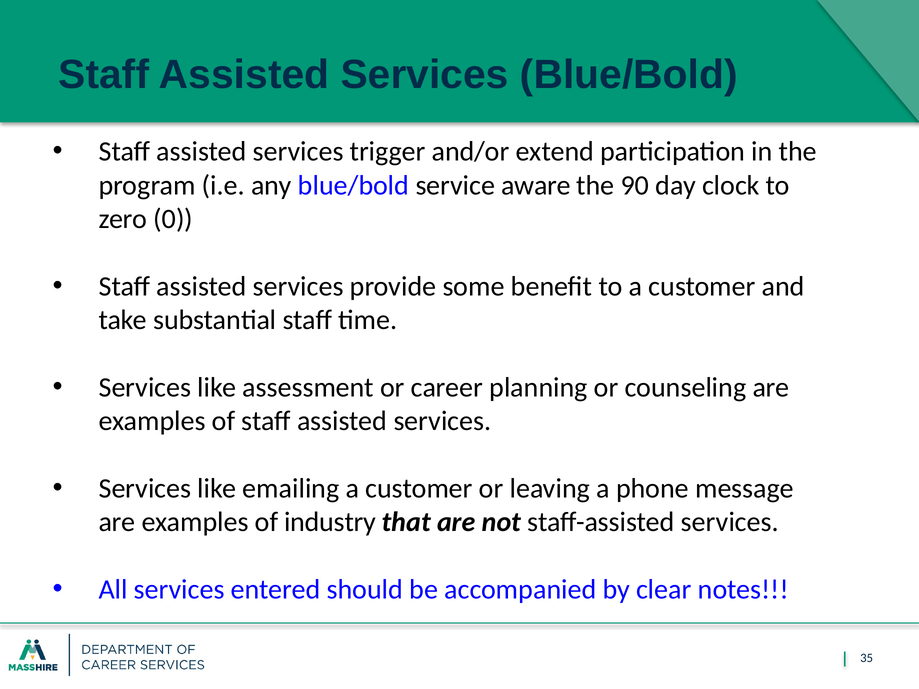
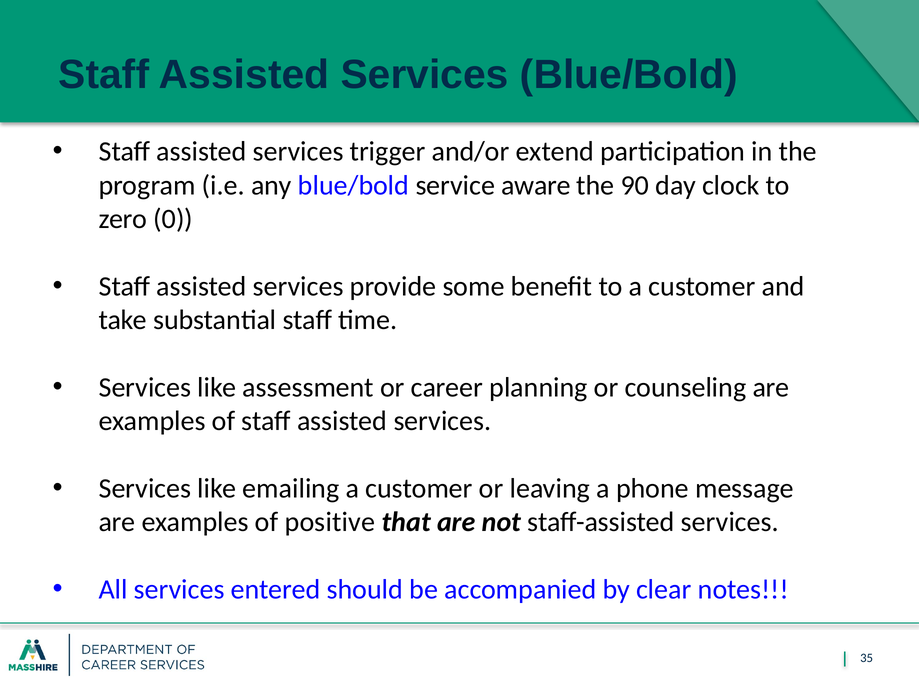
industry: industry -> positive (330, 522)
